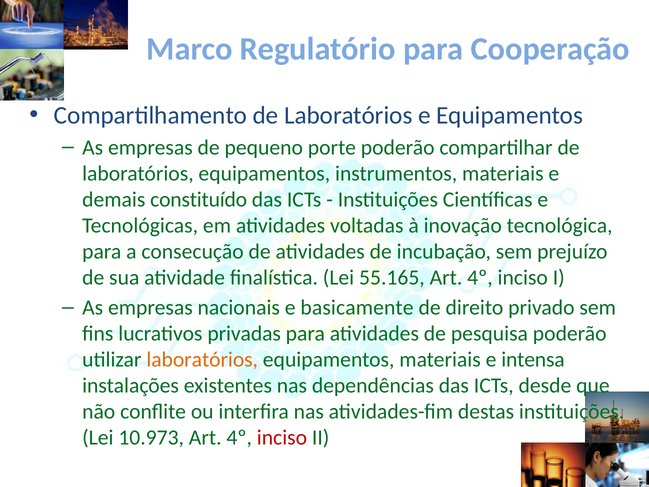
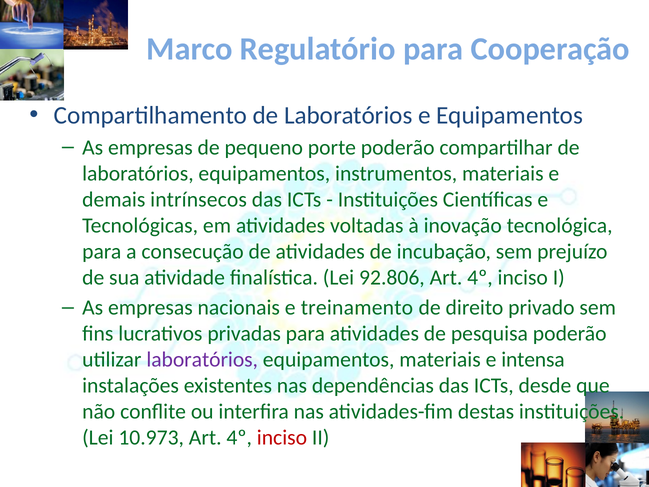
constituído: constituído -> intrínsecos (199, 199)
55.165: 55.165 -> 92.806 (392, 277)
basicamente: basicamente -> treinamento (357, 308)
laboratórios colour: orange -> purple (202, 359)
